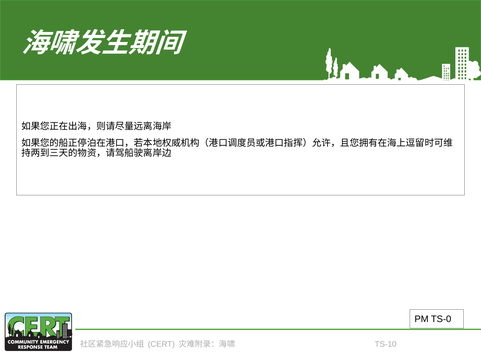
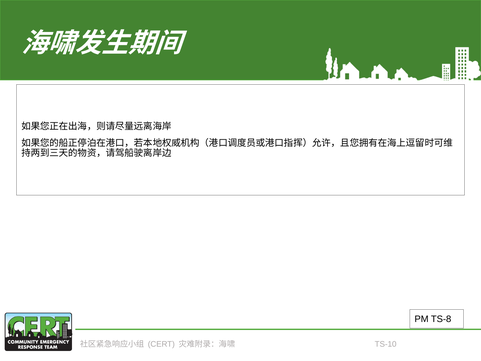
TS-0: TS-0 -> TS-8 (441, 319)
